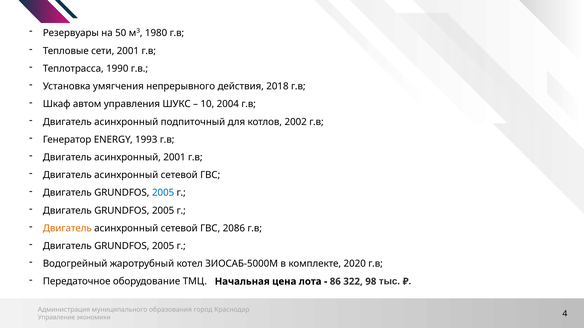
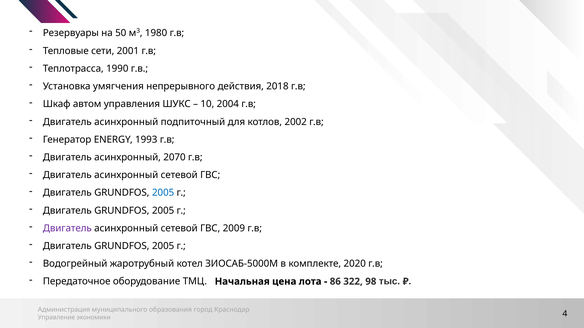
асинхронный 2001: 2001 -> 2070 (174, 158)
Двигатель colour: orange -> purple (67, 229)
2086: 2086 -> 2009 (234, 229)
